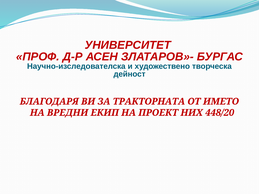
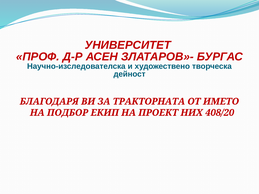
ВРЕДНИ: ВРЕДНИ -> ПОДБОР (68, 113)
448/20: 448/20 -> 408/20 (220, 113)
